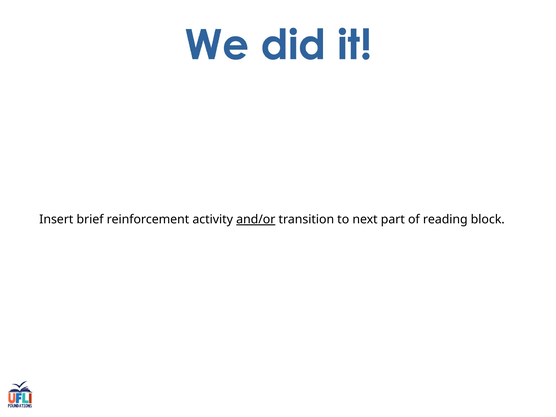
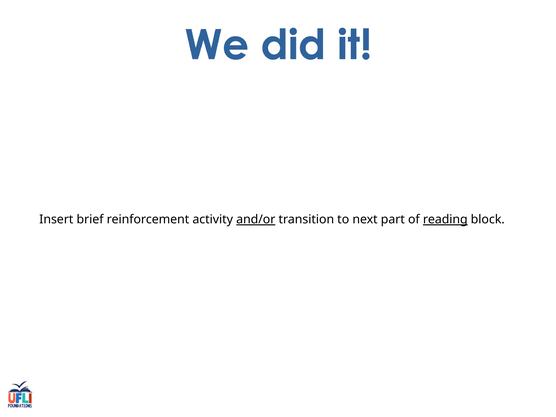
reading underline: none -> present (445, 220)
